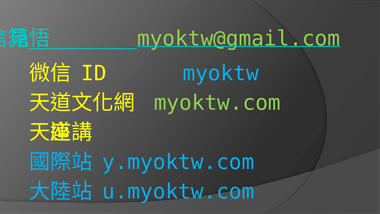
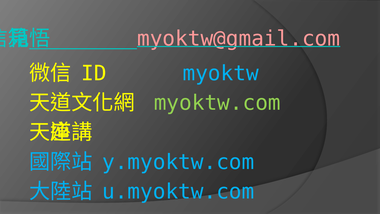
myoktw@gmail.com colour: light green -> pink (239, 38)
